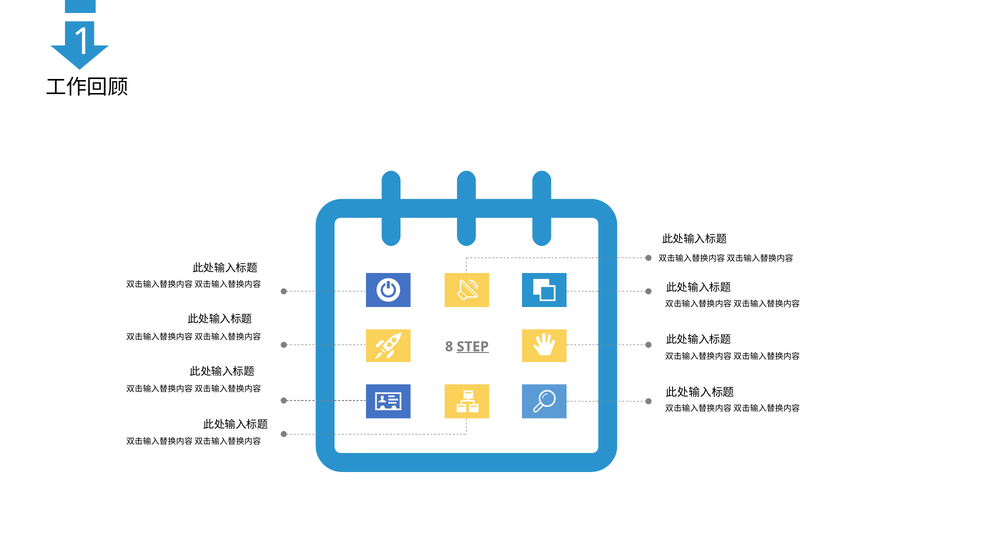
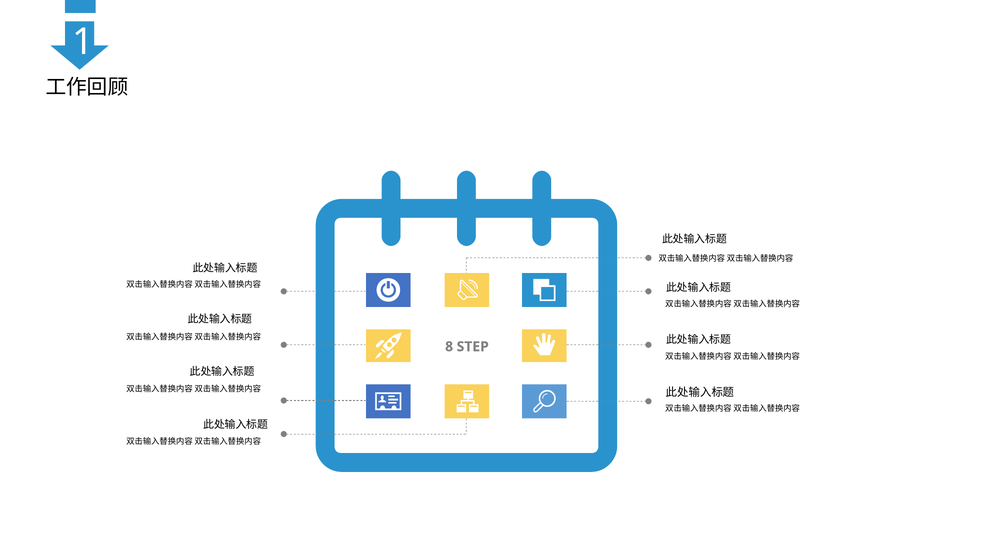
STEP underline: present -> none (473, 347)
